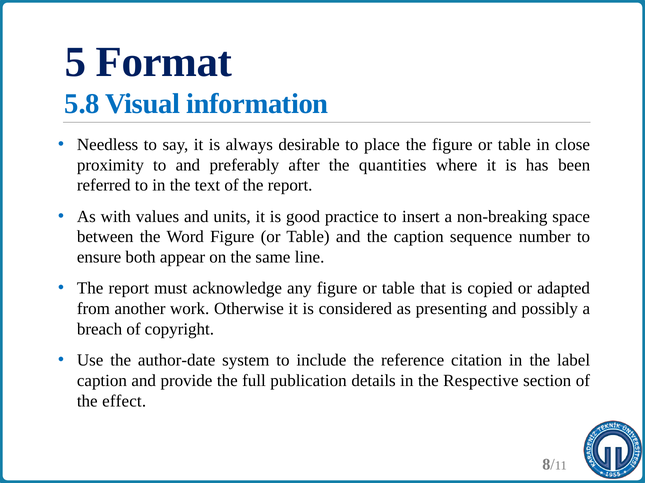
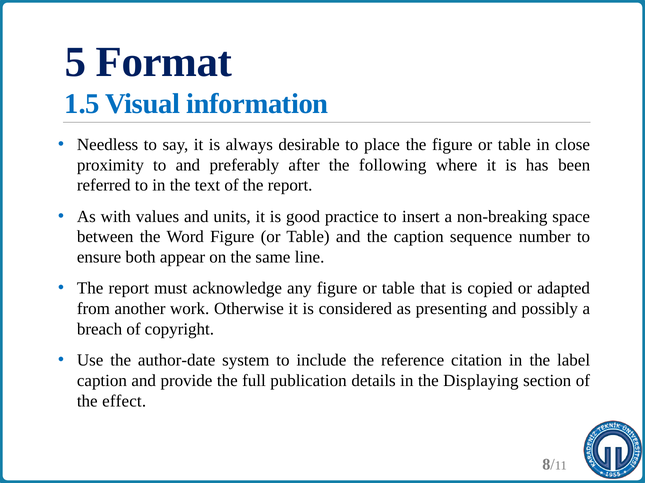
5.8: 5.8 -> 1.5 (82, 104)
quantities: quantities -> following (393, 165)
Respective: Respective -> Displaying (481, 381)
